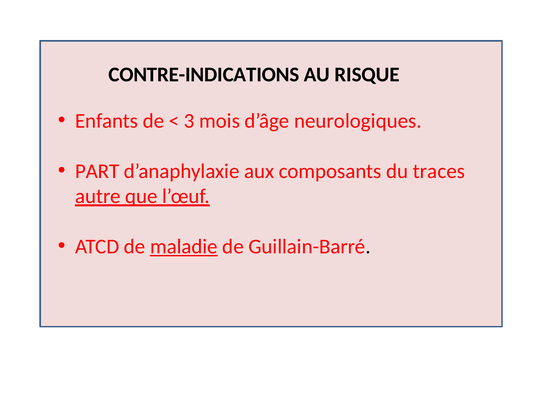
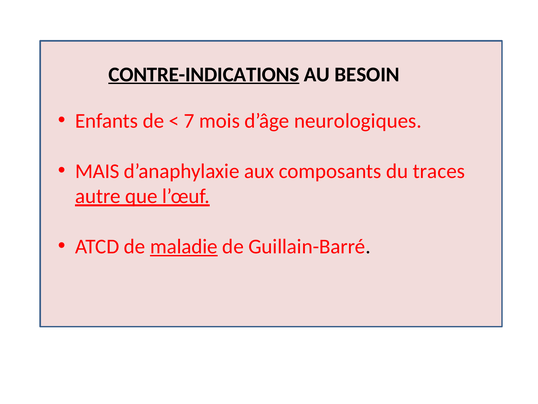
CONTRE-INDICATIONS underline: none -> present (204, 74)
RISQUE: RISQUE -> BESOIN (367, 74)
3: 3 -> 7 (189, 121)
PART: PART -> MAIS (97, 171)
